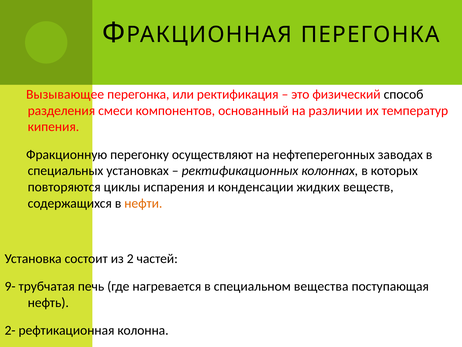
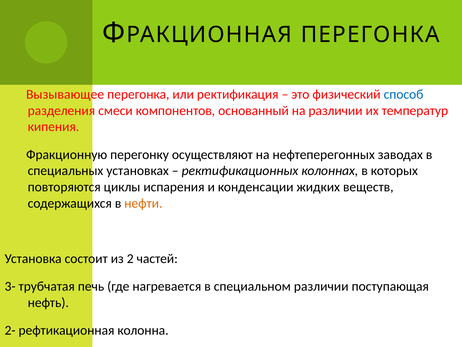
способ colour: black -> blue (404, 94)
9-: 9- -> 3- (10, 286)
специальном вещества: вещества -> различии (321, 286)
